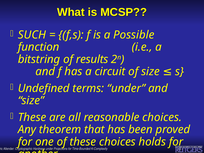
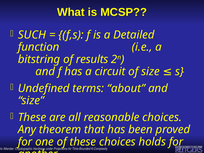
Possible: Possible -> Detailed (134, 35)
terms under: under -> about (126, 88)
